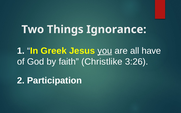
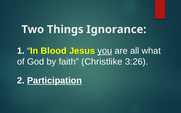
Greek: Greek -> Blood (54, 51)
have: have -> what (151, 51)
Participation underline: none -> present (54, 81)
